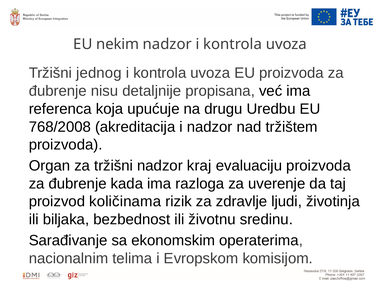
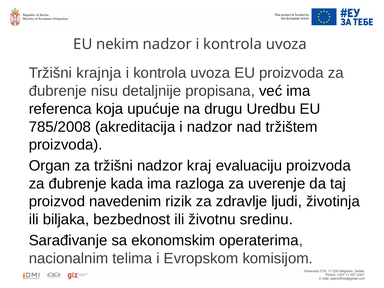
jednog: jednog -> krajnja (99, 73)
768/2008: 768/2008 -> 785/2008 (60, 127)
količinama: količinama -> navedenim (125, 202)
